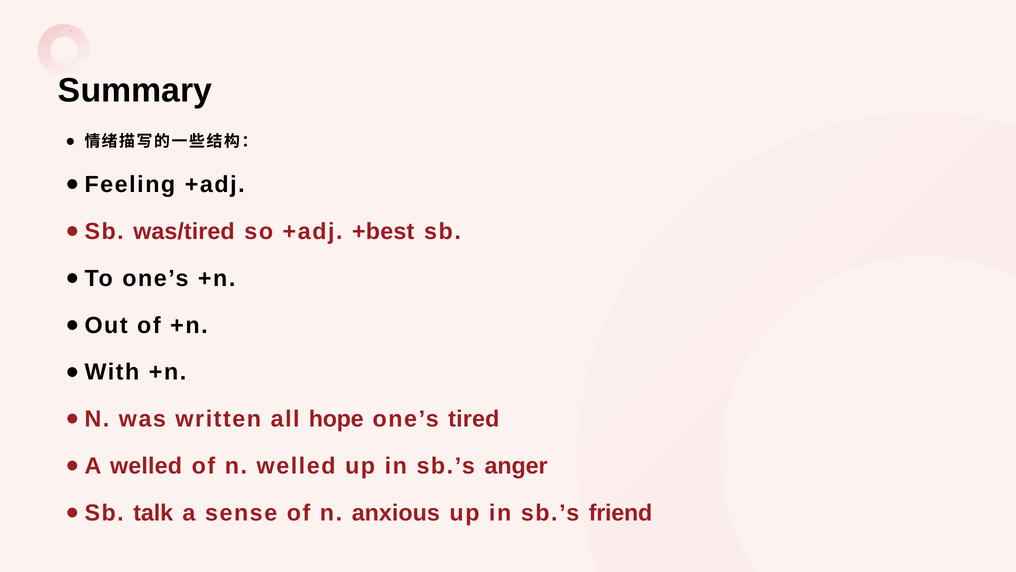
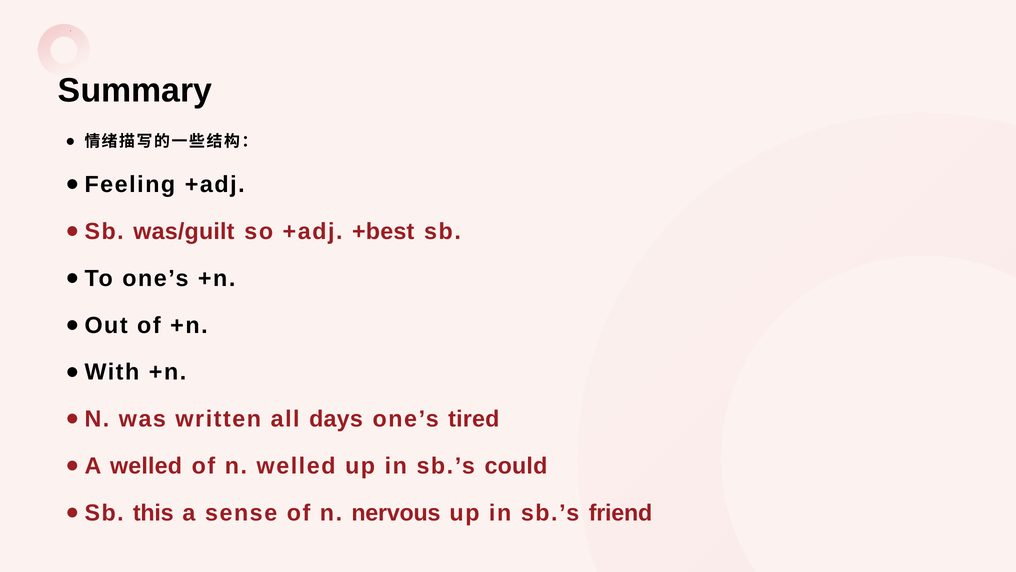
was/tired: was/tired -> was/guilt (184, 231)
hope: hope -> days (336, 419)
anger: anger -> could (516, 466)
talk: talk -> this (153, 513)
anxious: anxious -> nervous (396, 513)
